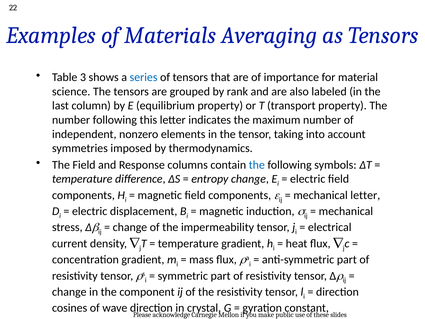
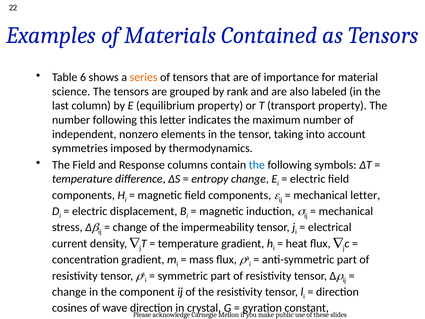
Averaging: Averaging -> Contained (269, 35)
3: 3 -> 6 (83, 77)
series colour: blue -> orange (144, 77)
